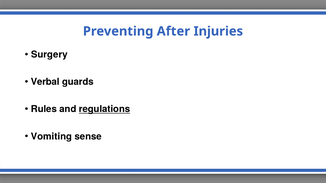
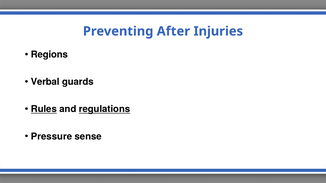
Surgery: Surgery -> Regions (49, 55)
Rules underline: none -> present (44, 109)
Vomiting: Vomiting -> Pressure (52, 137)
